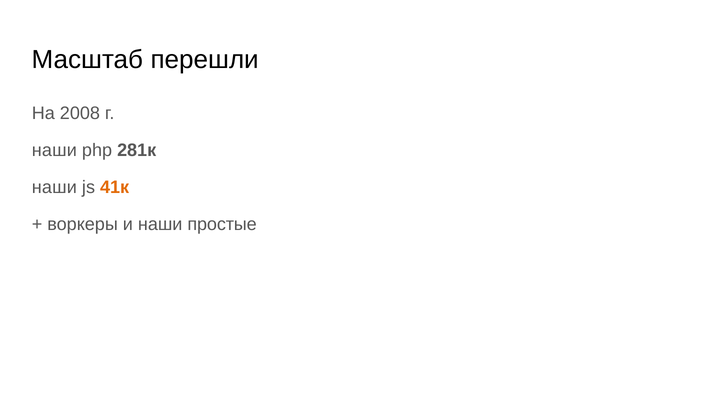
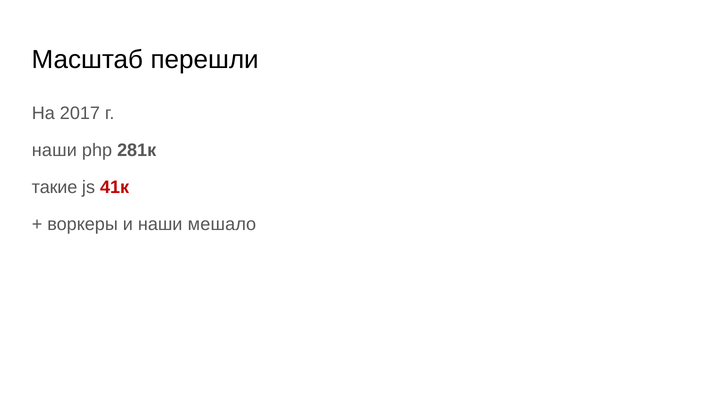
2008: 2008 -> 2017 (80, 114)
наши: наши -> такие (55, 187)
41к colour: orange -> red (115, 187)
простые: простые -> мешало (222, 224)
